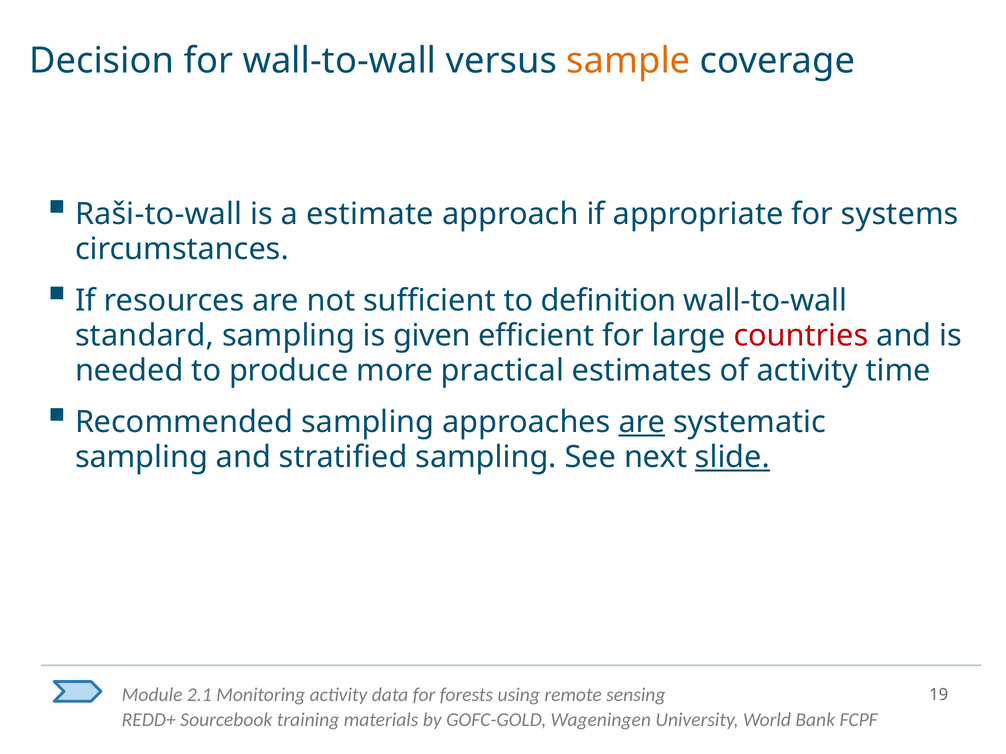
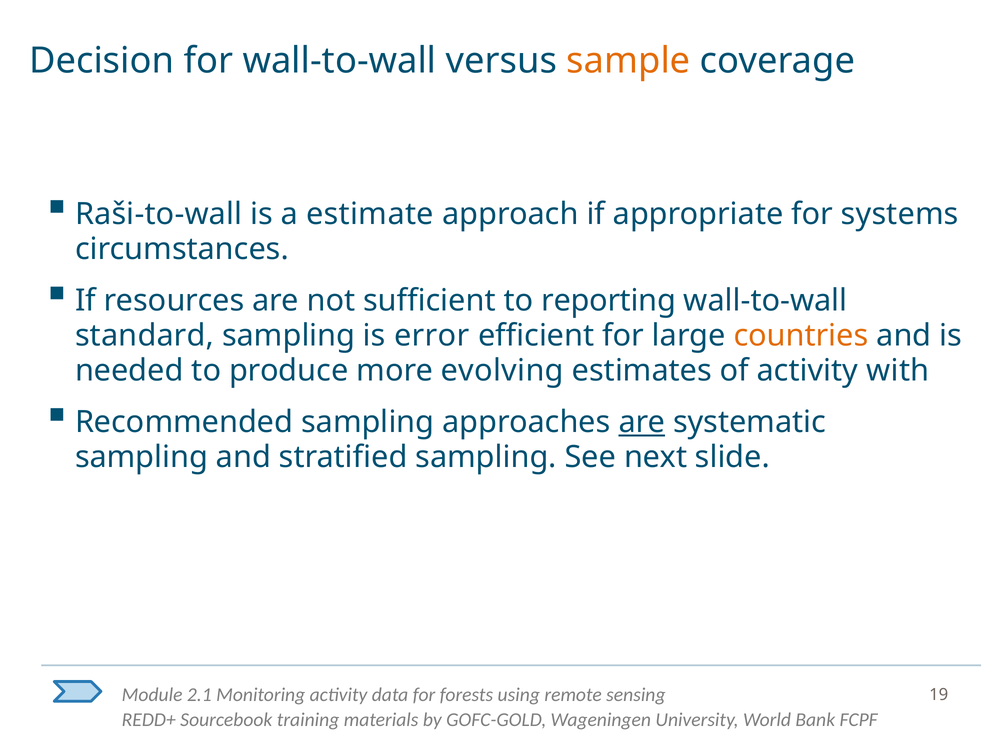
definition: definition -> reporting (609, 301)
given: given -> error (432, 336)
countries colour: red -> orange (801, 336)
practical: practical -> evolving (502, 371)
time: time -> with (898, 371)
slide underline: present -> none (732, 457)
